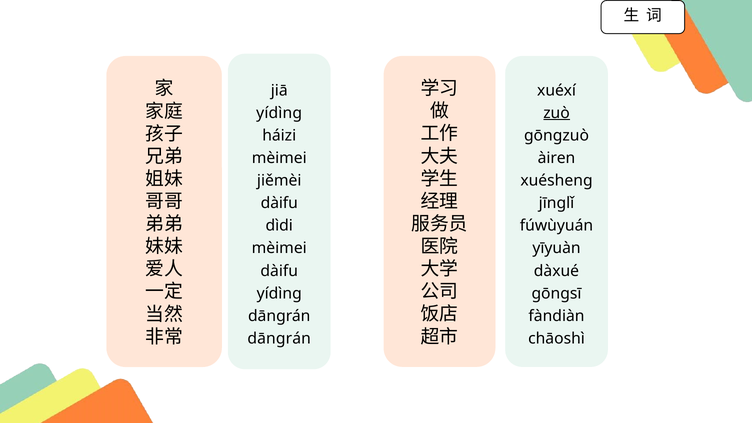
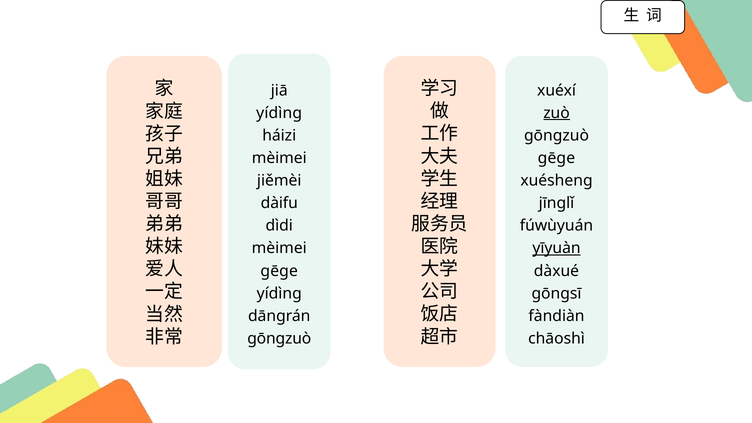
àiren: àiren -> gēge (556, 158)
yīyuàn underline: none -> present (557, 248)
dàifu: dàifu -> gēge (279, 271)
dāngrán: dāngrán -> gōngzuò (279, 339)
